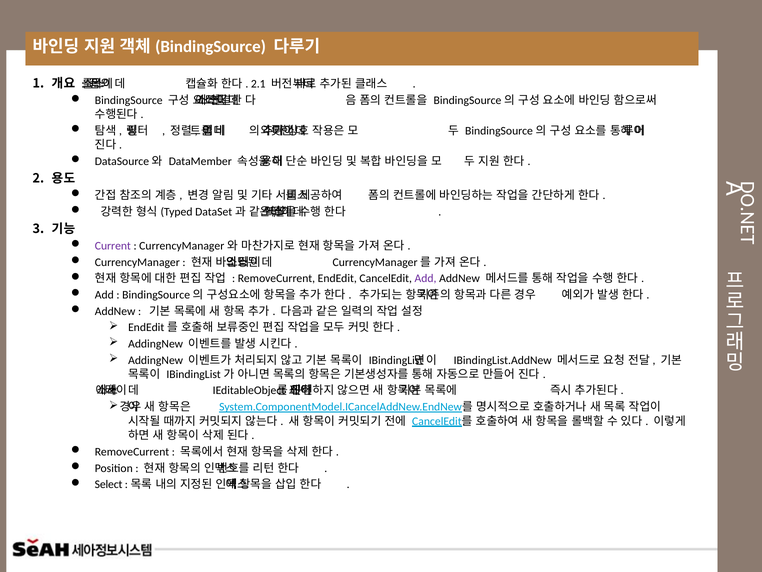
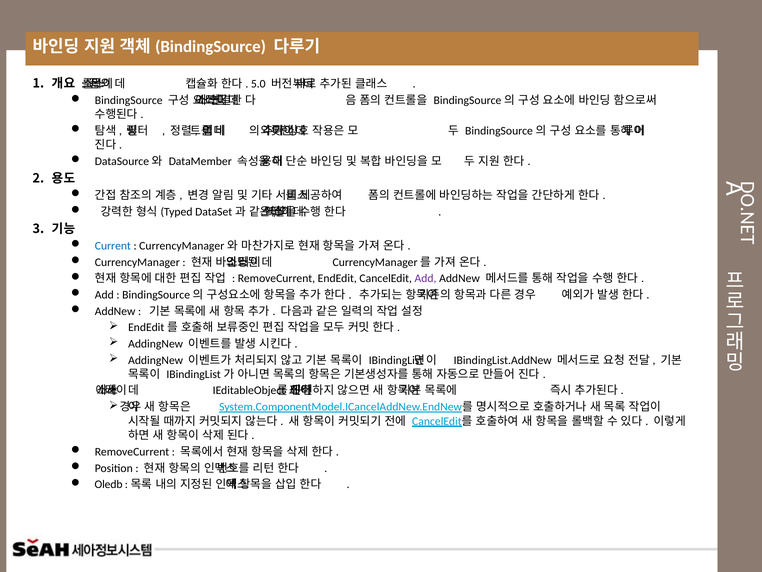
2.1: 2.1 -> 5.0 (258, 84)
Current colour: purple -> blue (113, 246)
Select: Select -> Oledb (109, 484)
